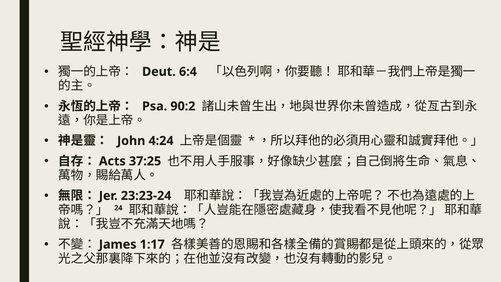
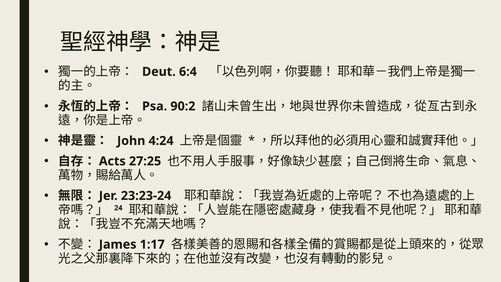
37:25: 37:25 -> 27:25 (145, 161)
